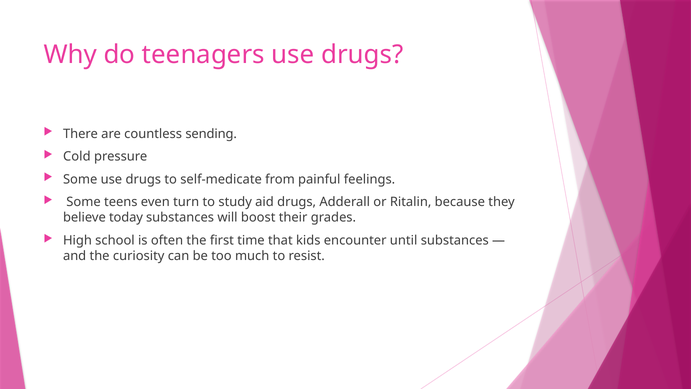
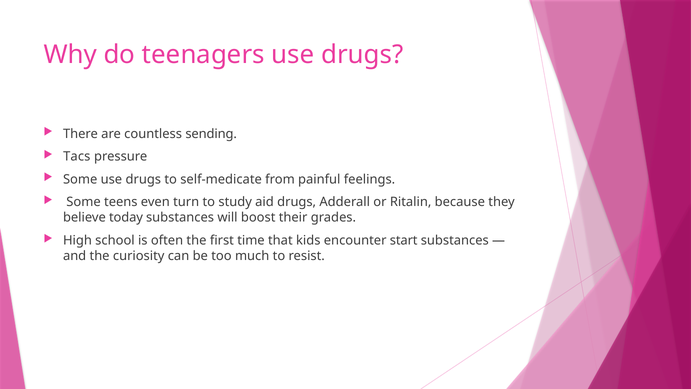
Cold: Cold -> Tacs (77, 156)
until: until -> start (404, 240)
